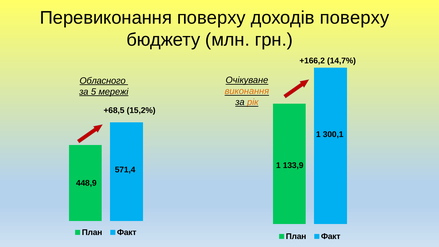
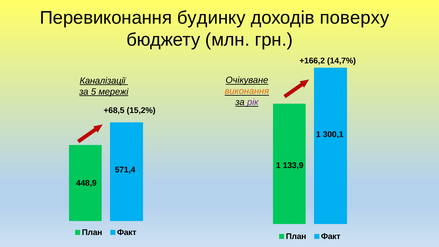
Перевиконання поверху: поверху -> будинку (211, 18)
Обласного: Обласного -> Каналізації (103, 81)
рік colour: orange -> purple (253, 102)
